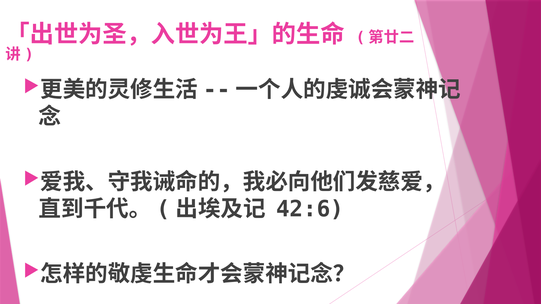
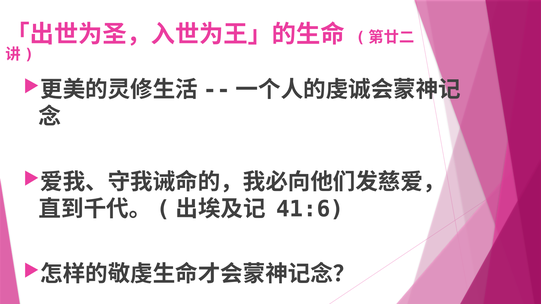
42:6: 42:6 -> 41:6 (310, 209)
